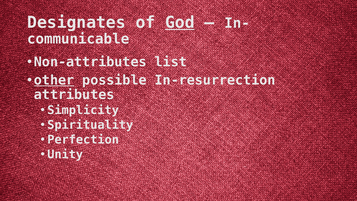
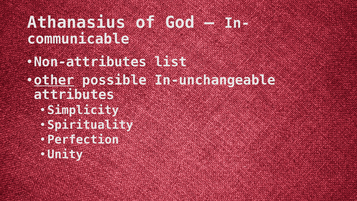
Designates: Designates -> Athanasius (76, 22)
God underline: present -> none (180, 22)
In-resurrection: In-resurrection -> In-unchangeable (215, 80)
